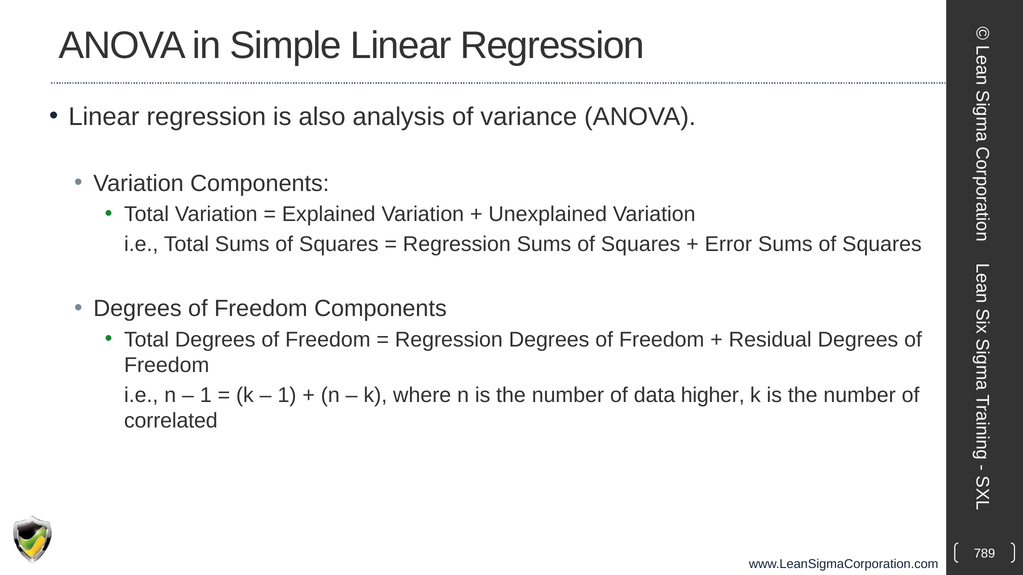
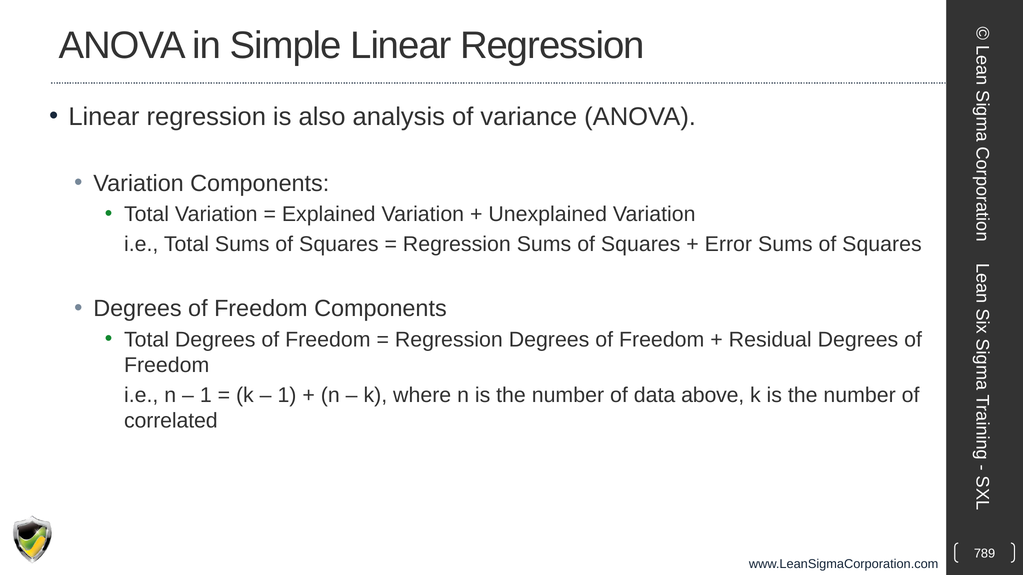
higher: higher -> above (713, 395)
